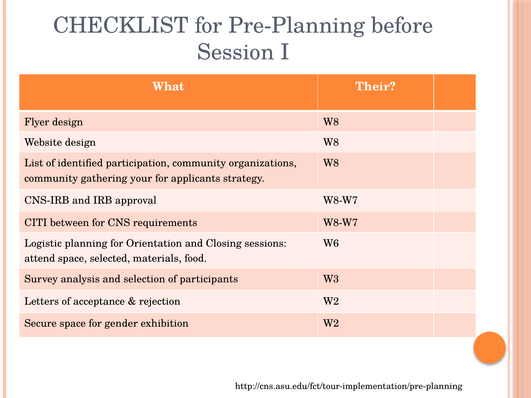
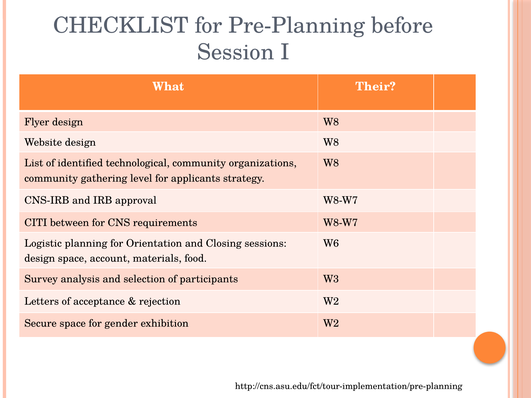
participation: participation -> technological (138, 163)
your: your -> level (141, 178)
attend: attend -> design (40, 259)
selected: selected -> account (110, 259)
